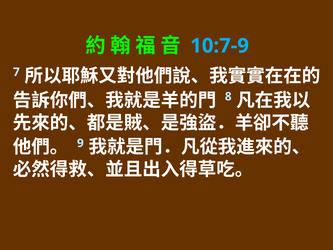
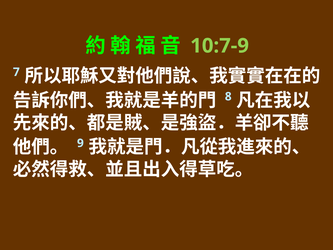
10:7-9 colour: light blue -> light green (220, 46)
